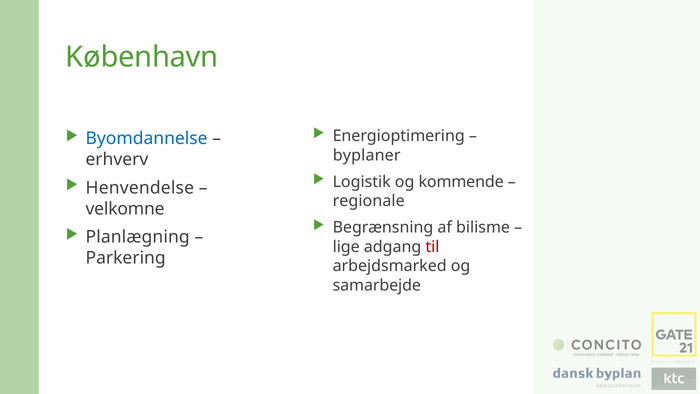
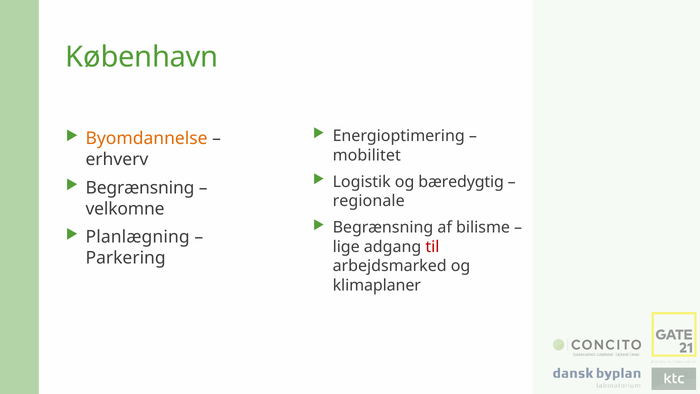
Byomdannelse colour: blue -> orange (147, 138)
byplaner: byplaner -> mobilitet (367, 155)
kommende: kommende -> bæredygtig (461, 182)
Henvendelse: Henvendelse -> Begrænsning (140, 188)
samarbejde: samarbejde -> klimaplaner (377, 285)
